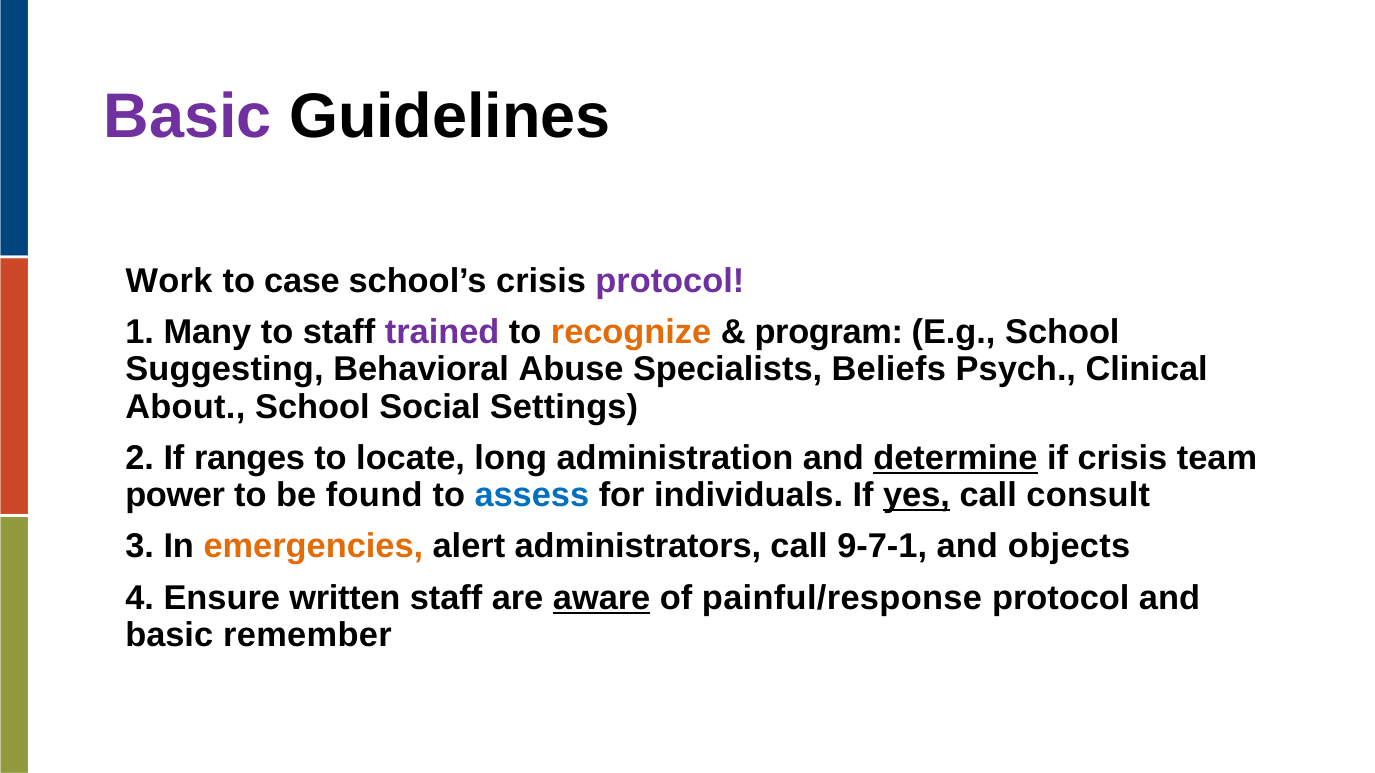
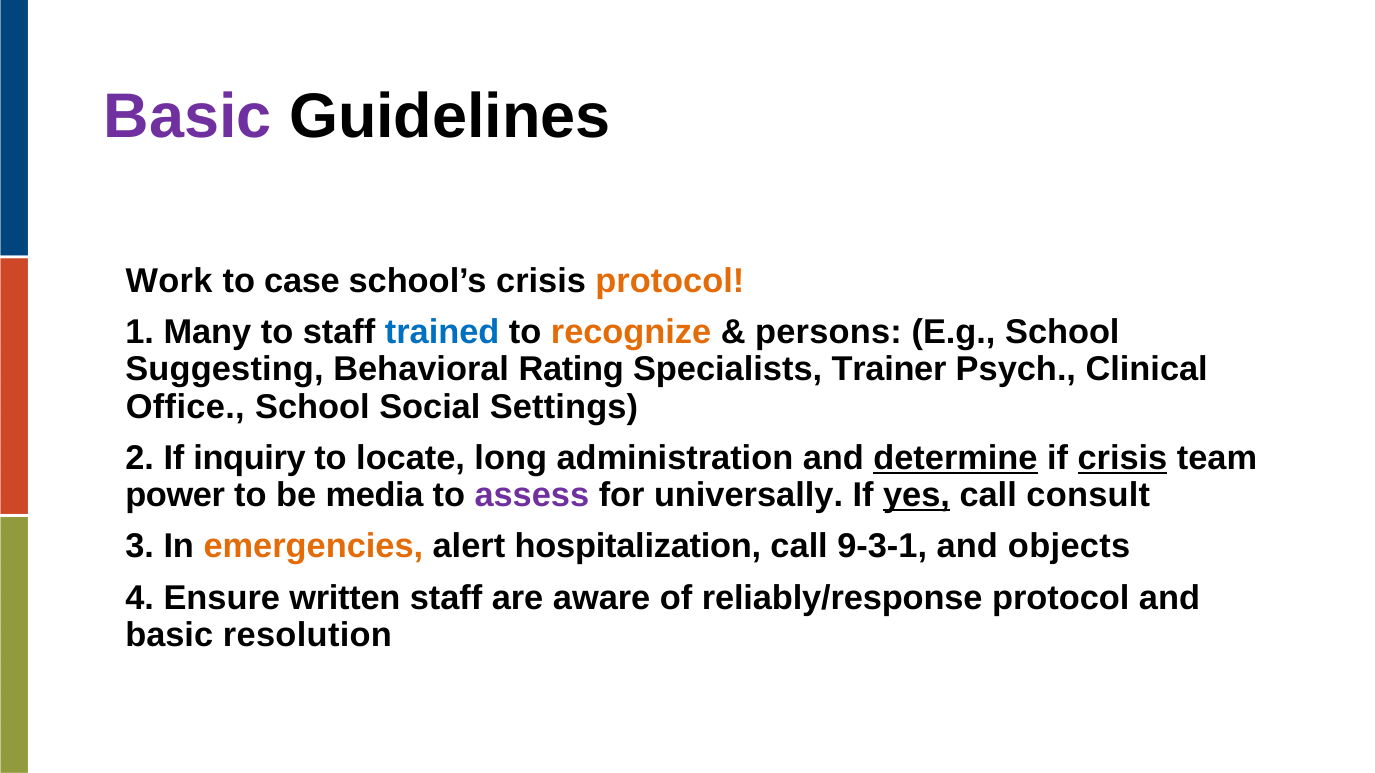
protocol colour: purple -> orange (670, 281)
trained colour: purple -> blue (442, 333)
program: program -> persons (829, 333)
Abuse: Abuse -> Rating (571, 370)
Beliefs: Beliefs -> Trainer (889, 370)
About: About -> Office (185, 407)
ranges: ranges -> inquiry (250, 458)
crisis underline: none -> present (1122, 458)
found: found -> media (375, 496)
assess colour: blue -> purple (532, 496)
individuals: individuals -> universally (749, 496)
administrators: administrators -> hospitalization (638, 547)
9-7-1: 9-7-1 -> 9-3-1 (882, 547)
aware underline: present -> none (602, 598)
painful/response: painful/response -> reliably/response (842, 598)
remember: remember -> resolution (307, 635)
